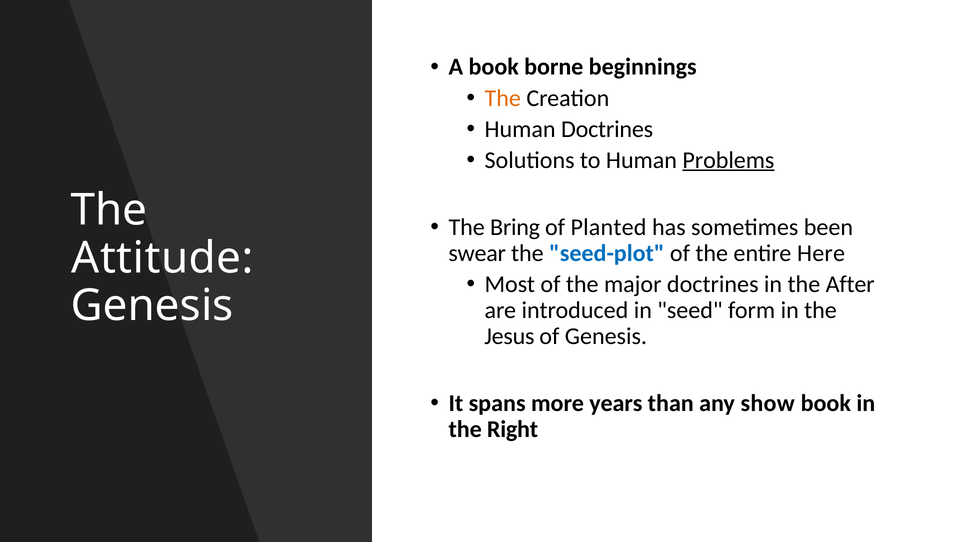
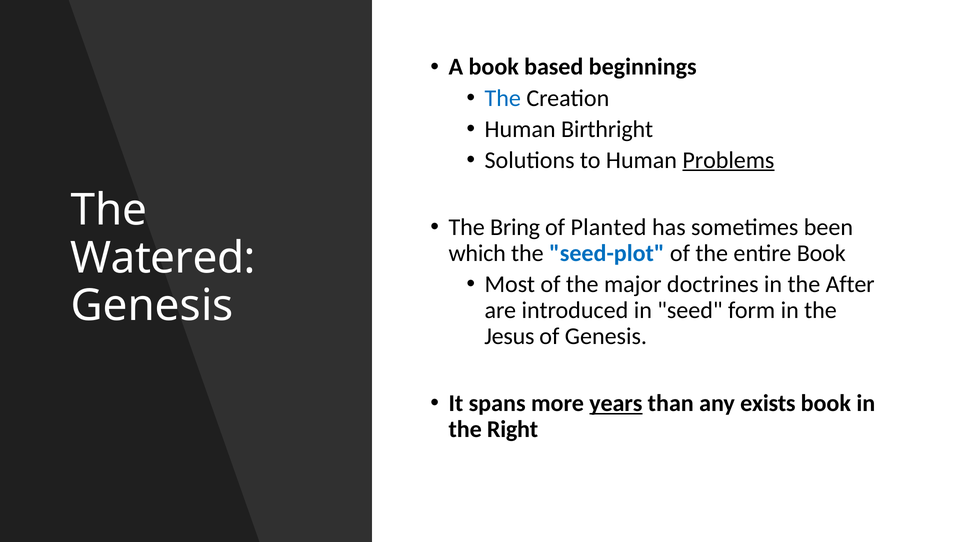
borne: borne -> based (554, 67)
The colour: orange -> blue (503, 98)
Human Doctrines: Doctrines -> Birthright (607, 129)
swear: swear -> which (477, 253)
entire Here: Here -> Book (821, 253)
Attitude: Attitude -> Watered (163, 258)
years underline: none -> present (616, 403)
show: show -> exists (768, 403)
